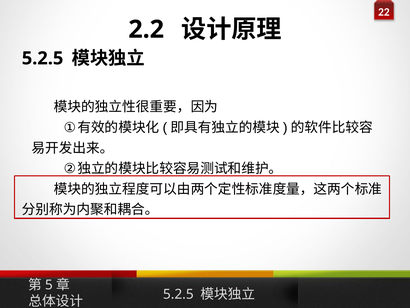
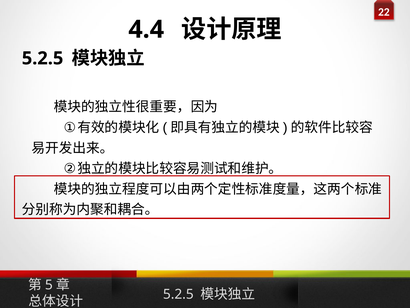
2.2: 2.2 -> 4.4 (146, 29)
